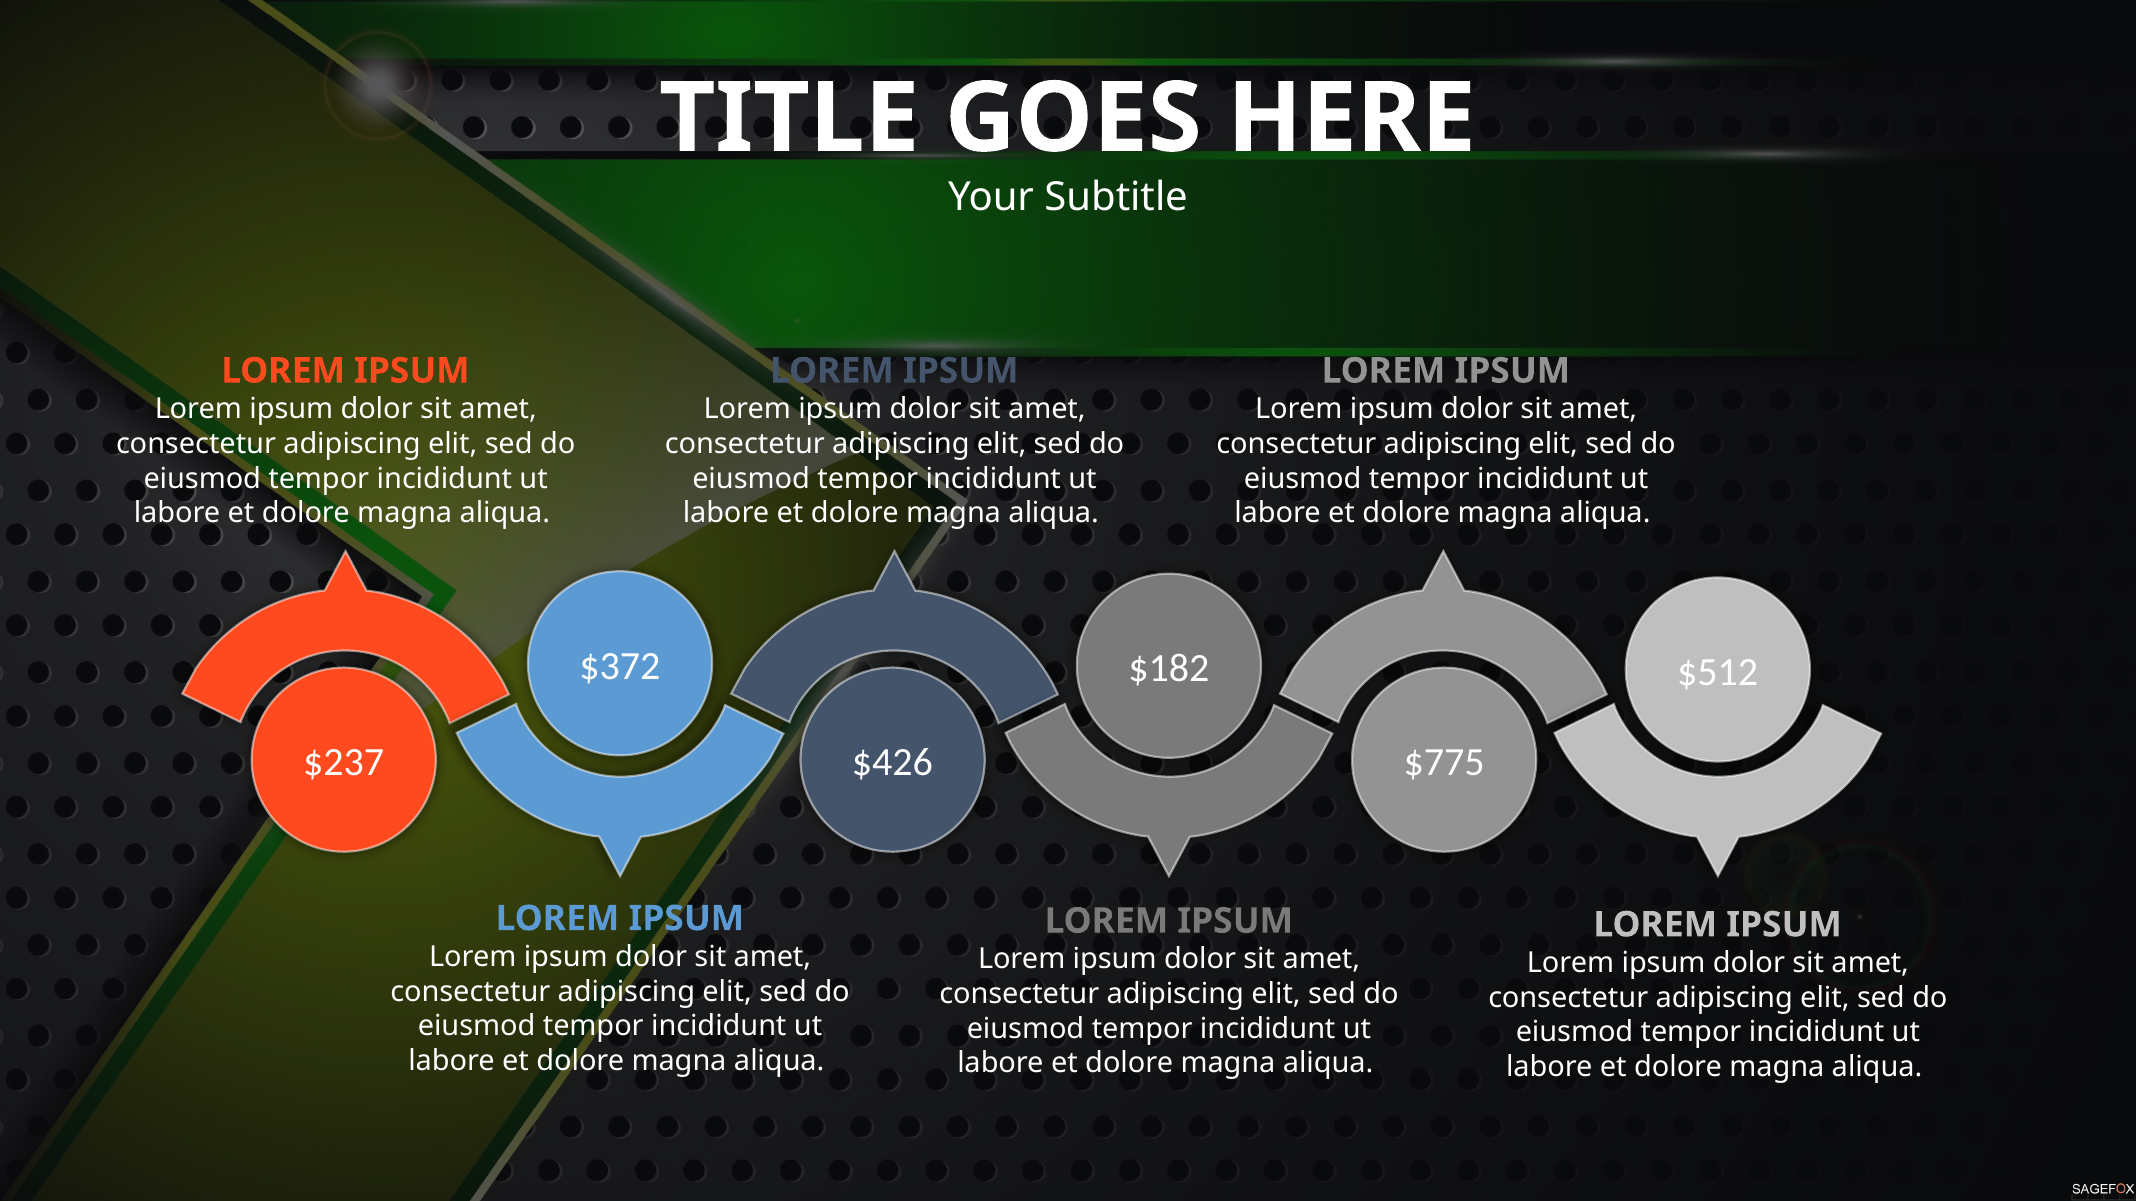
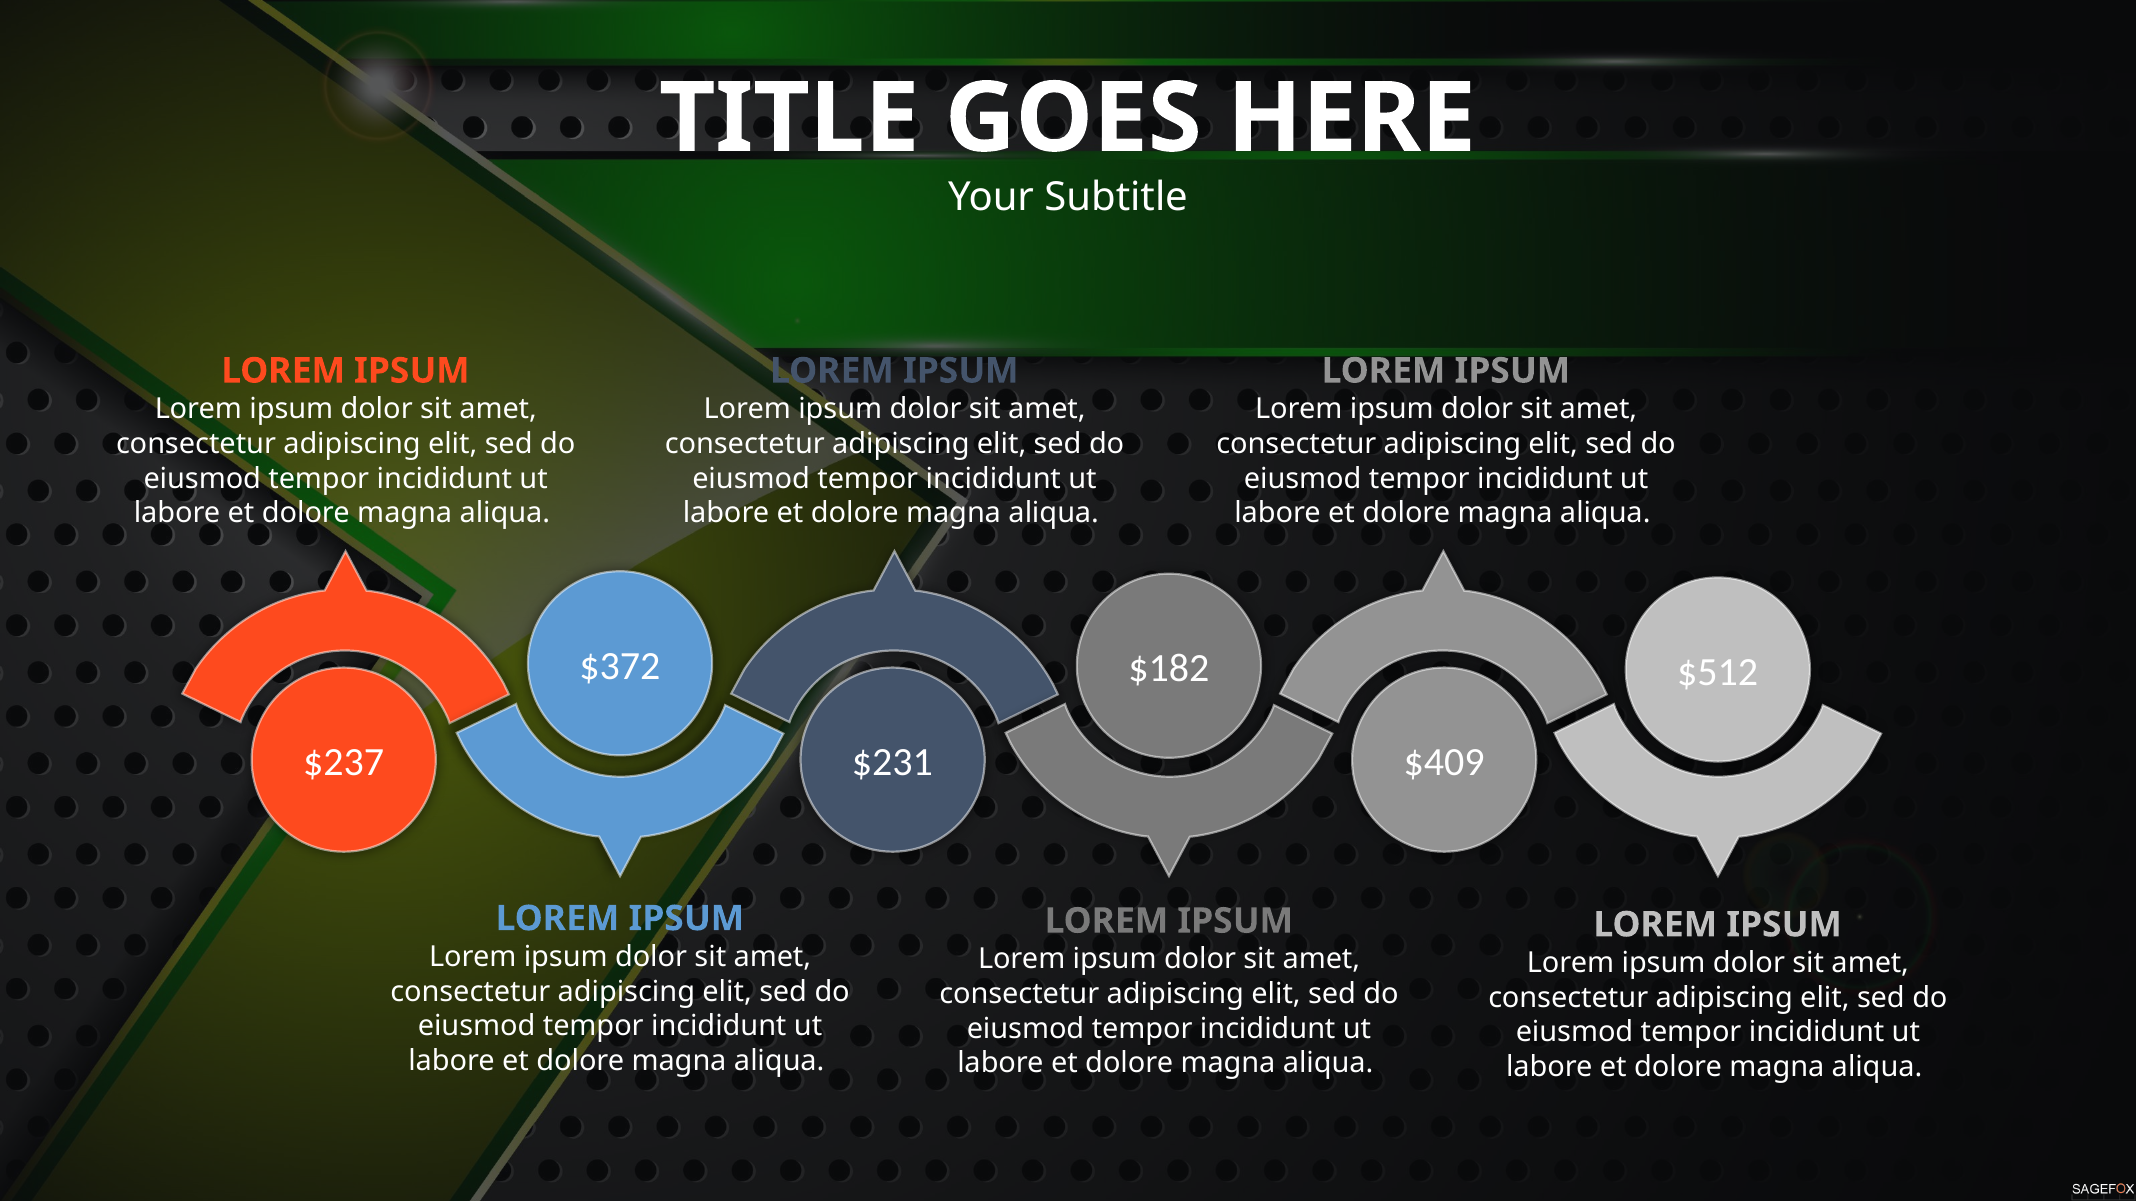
$426: $426 -> $231 (892, 763)
$775: $775 -> $409 (1444, 763)
